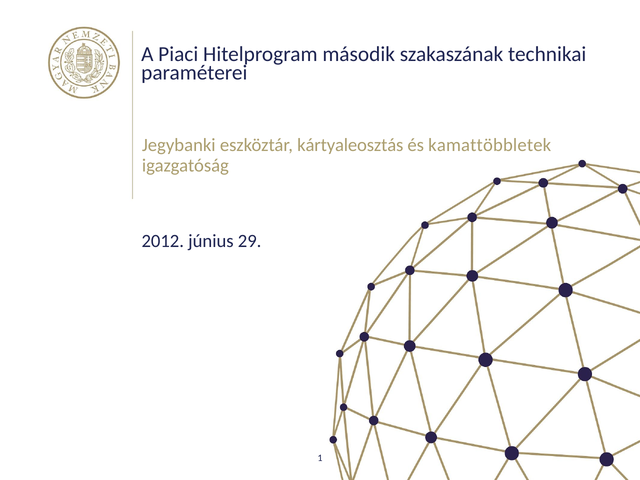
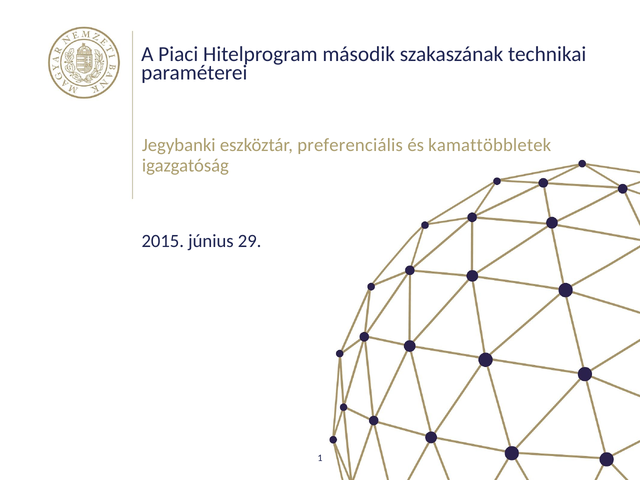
kártyaleosztás: kártyaleosztás -> preferenciális (350, 145)
2012: 2012 -> 2015 (163, 241)
